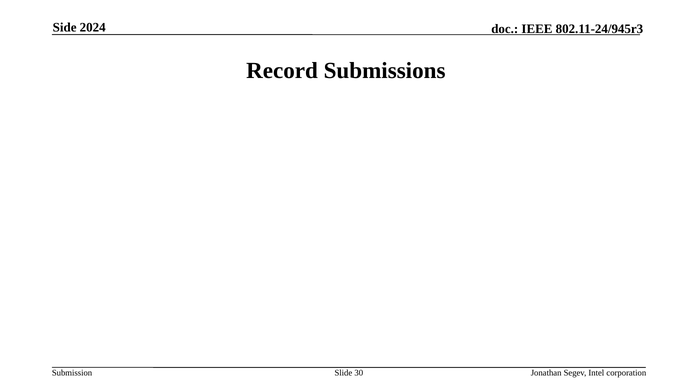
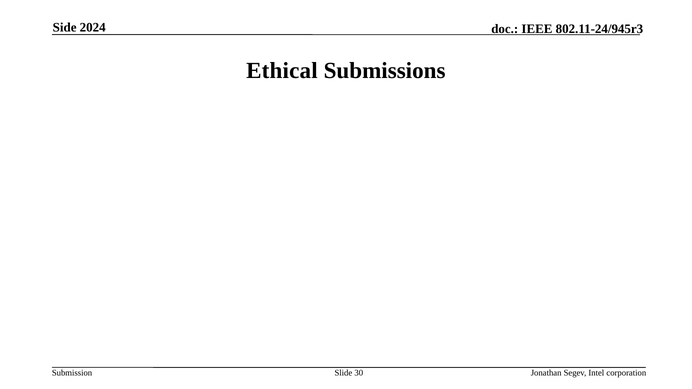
Record: Record -> Ethical (282, 71)
